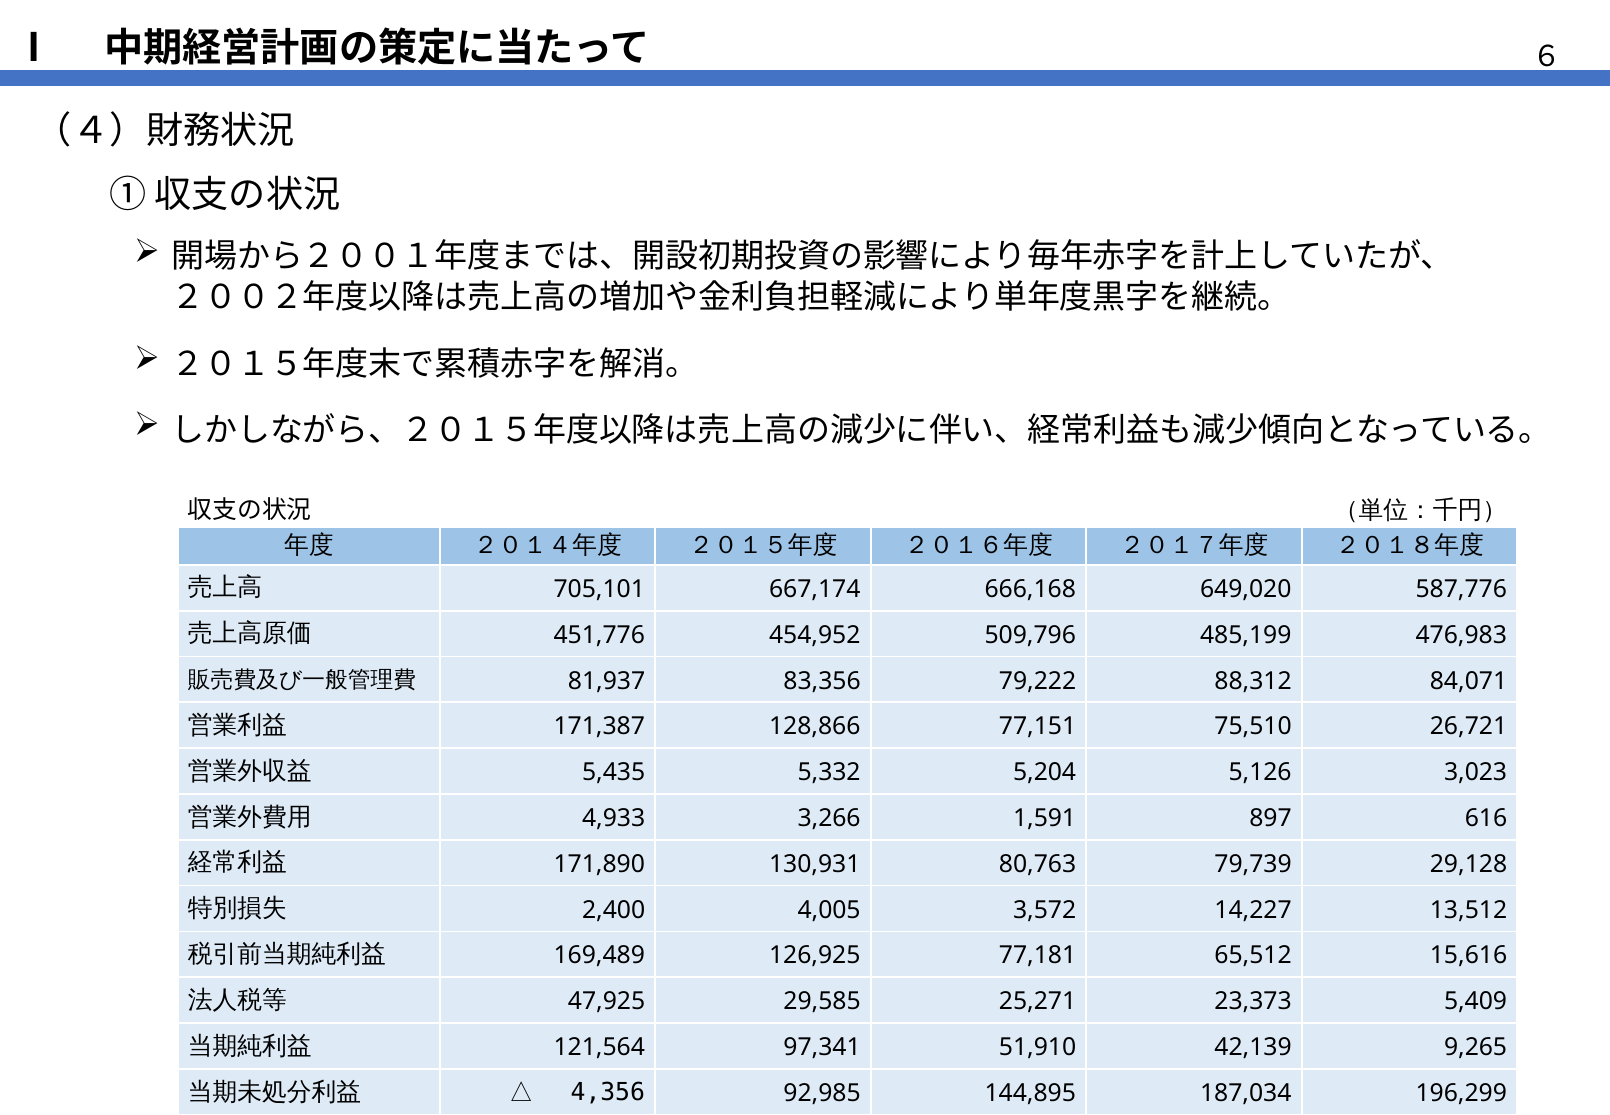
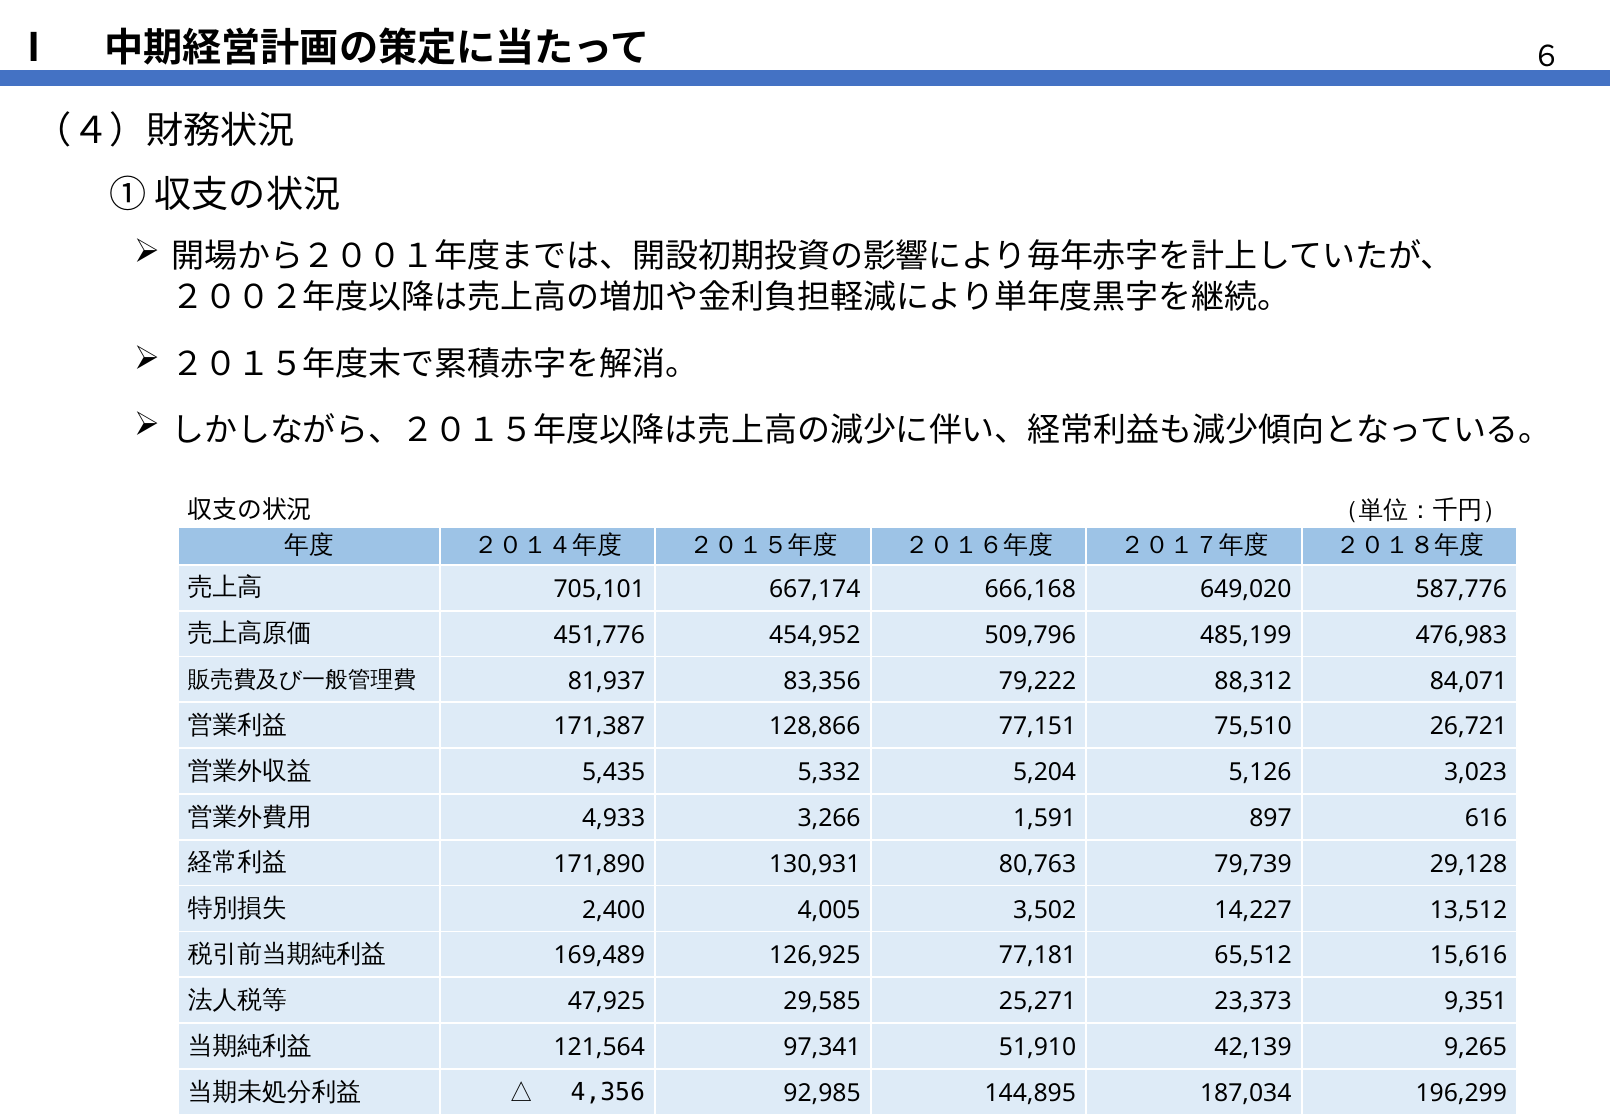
3,572: 3,572 -> 3,502 (1045, 910)
5,409: 5,409 -> 9,351 (1476, 1001)
